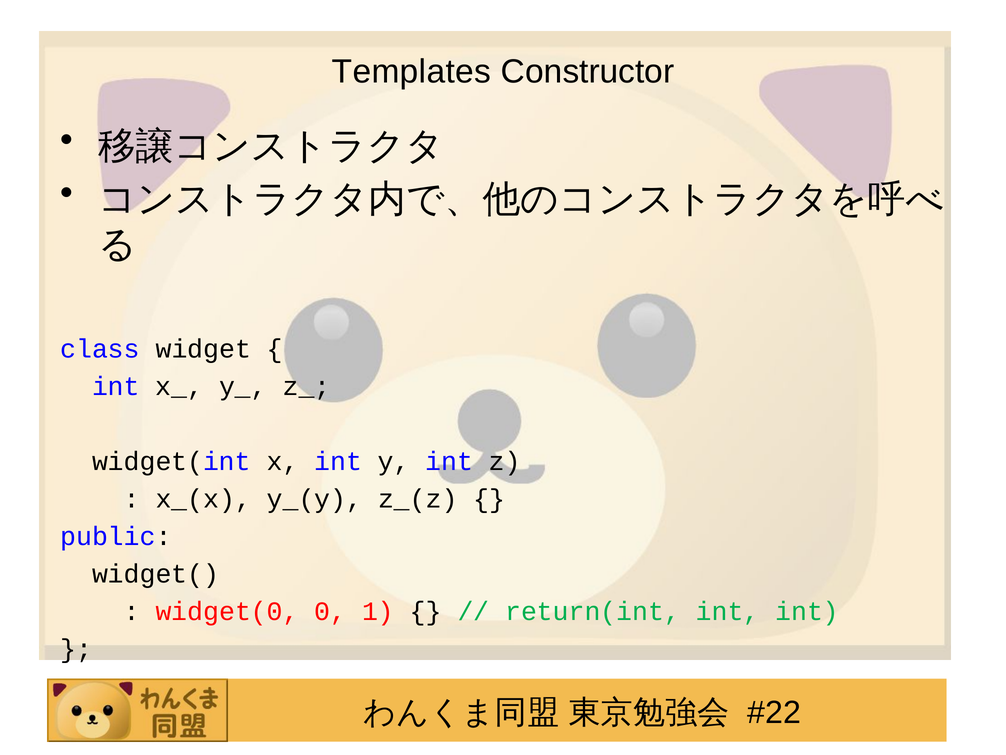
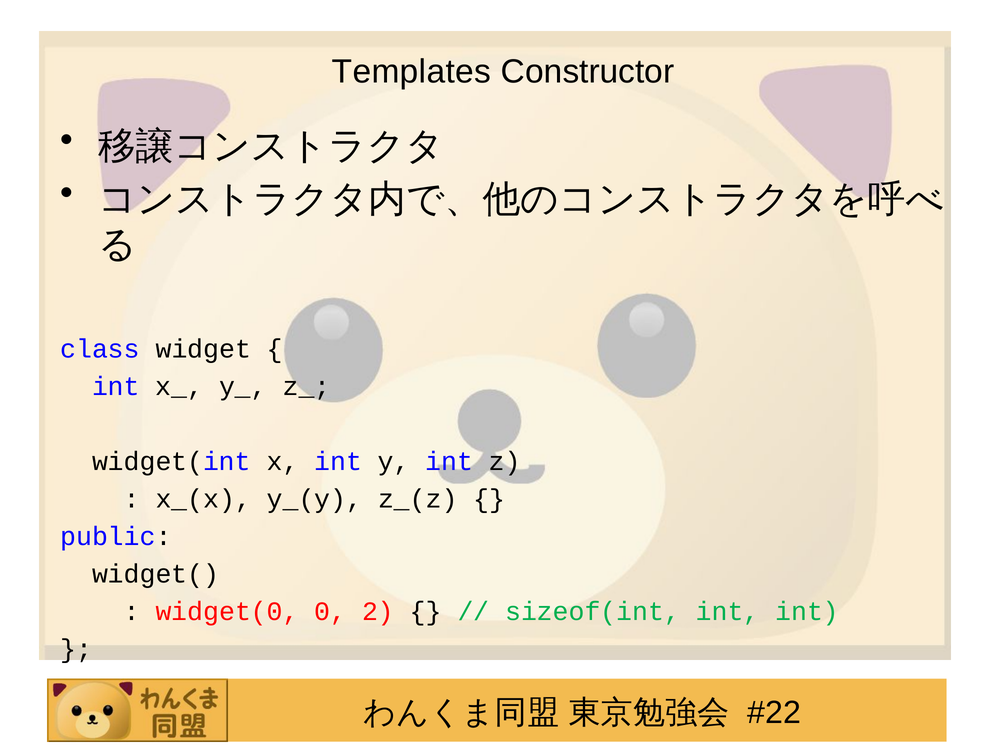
1: 1 -> 2 (378, 611)
return(int: return(int -> sizeof(int (593, 611)
